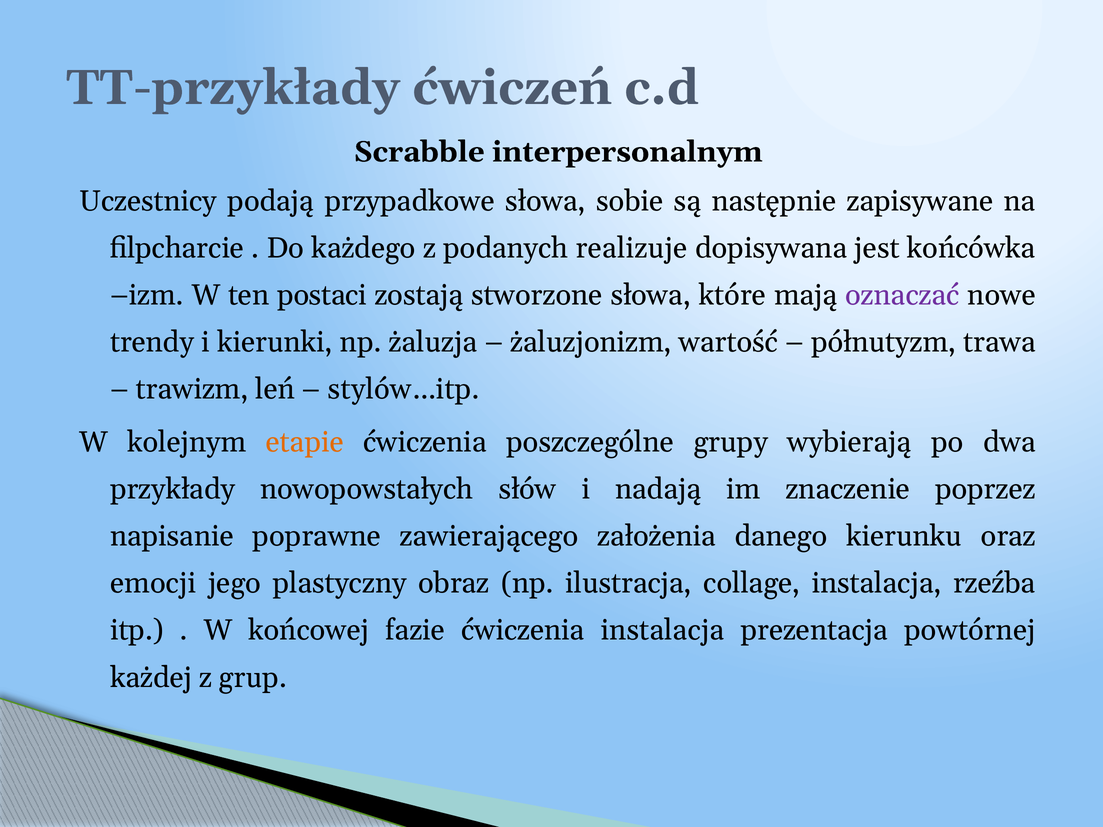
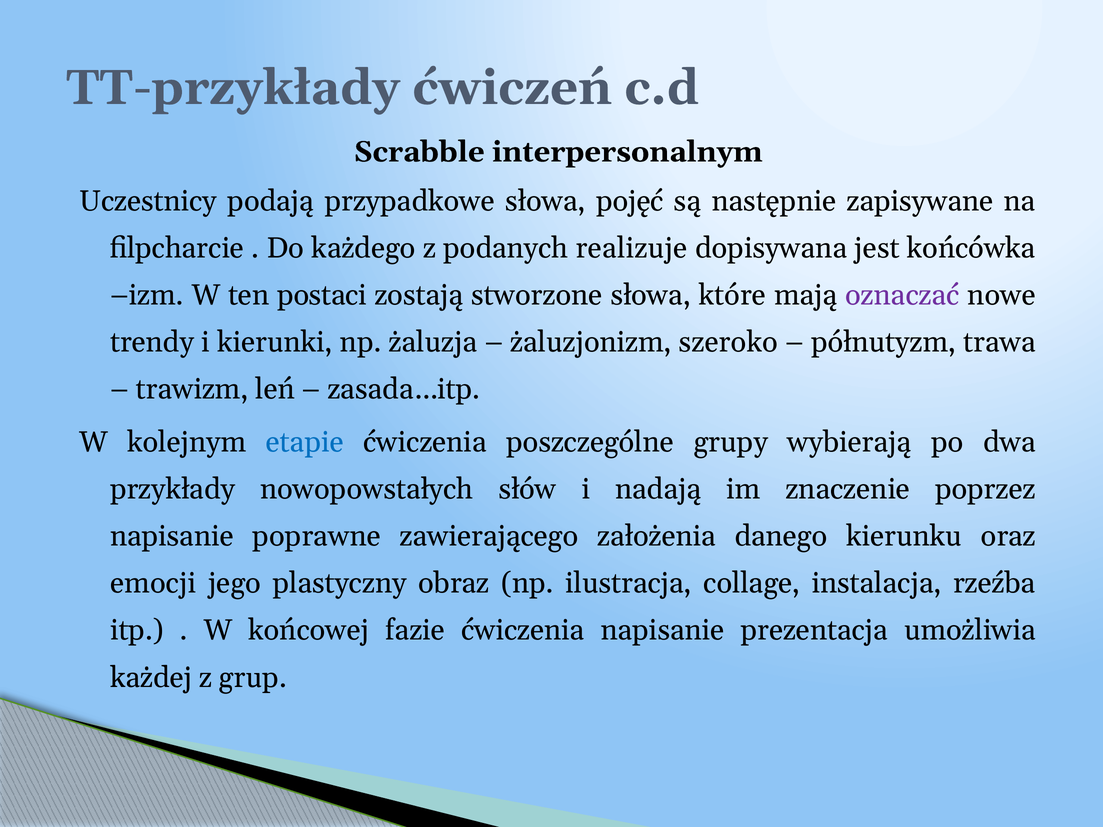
sobie: sobie -> pojęć (630, 201)
wartość: wartość -> szeroko (728, 342)
stylów…itp: stylów…itp -> zasada…itp (404, 389)
etapie colour: orange -> blue (305, 442)
ćwiczenia instalacja: instalacja -> napisanie (663, 631)
powtórnej: powtórnej -> umożliwia (970, 631)
